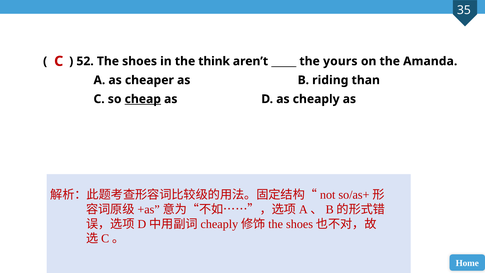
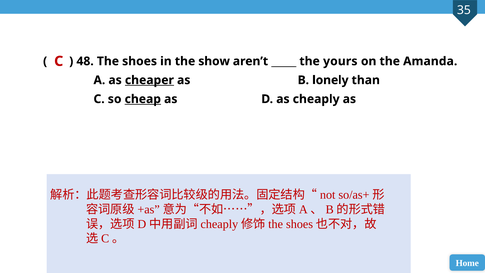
52: 52 -> 48 (85, 61)
think: think -> show (214, 61)
cheaper underline: none -> present (149, 80)
riding: riding -> lonely (330, 80)
